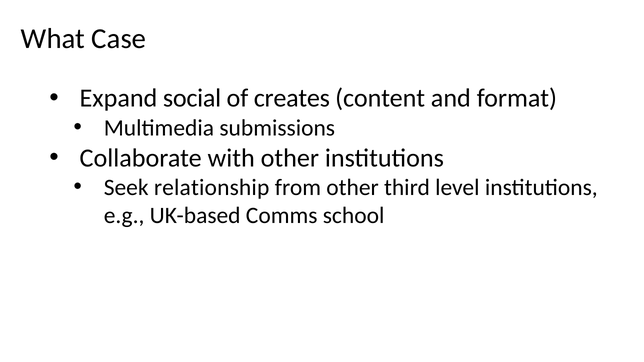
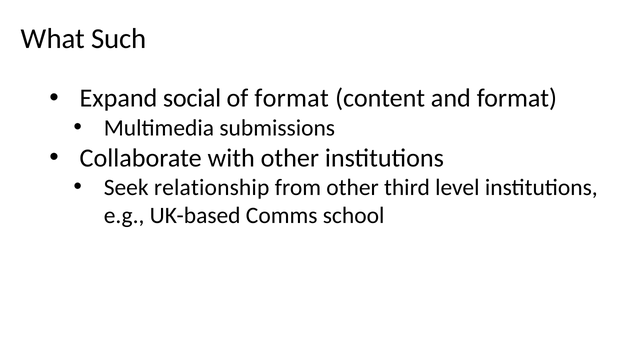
Case: Case -> Such (119, 39)
of creates: creates -> format (292, 98)
